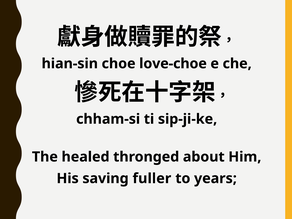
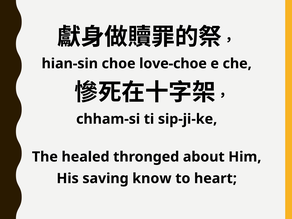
fuller: fuller -> know (152, 178)
years: years -> heart (215, 178)
